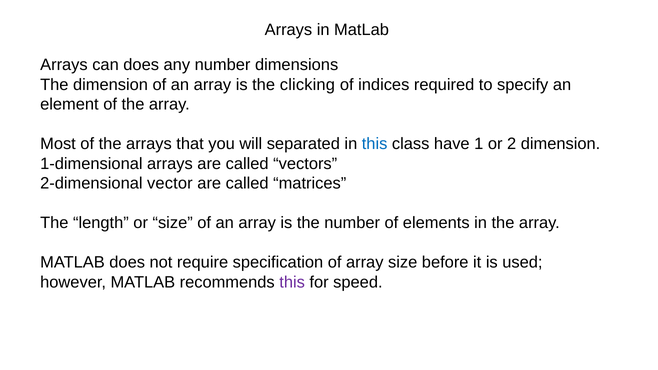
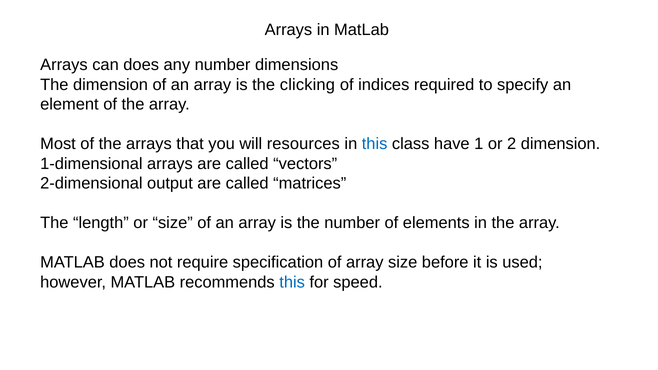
separated: separated -> resources (303, 144)
vector: vector -> output (170, 183)
this colour: purple -> blue (292, 282)
